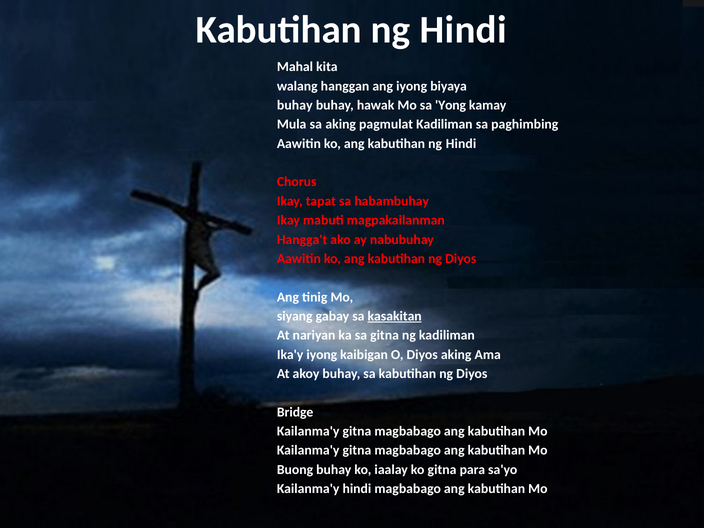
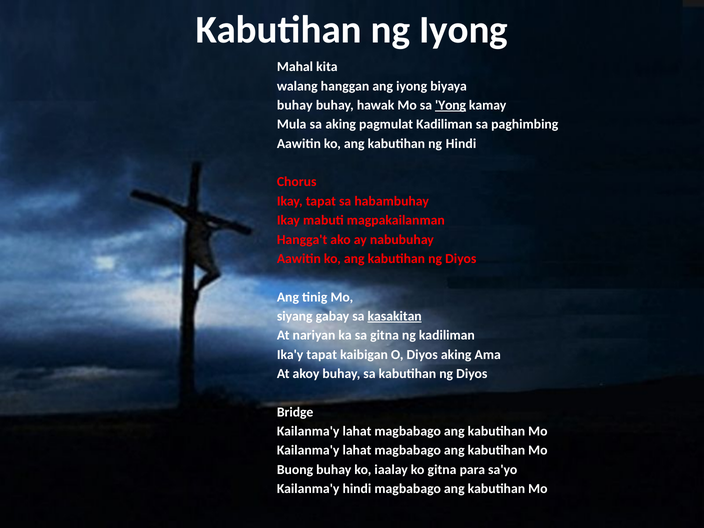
Hindi: Hindi -> Iyong (463, 30)
Yong underline: none -> present (451, 105)
Ika'y iyong: iyong -> tapat (322, 355)
gitna: gitna -> lahat (357, 431)
gitna: gitna -> lahat (357, 450)
